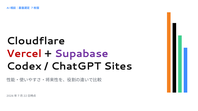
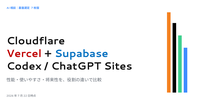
Supabase colour: purple -> blue (81, 54)
